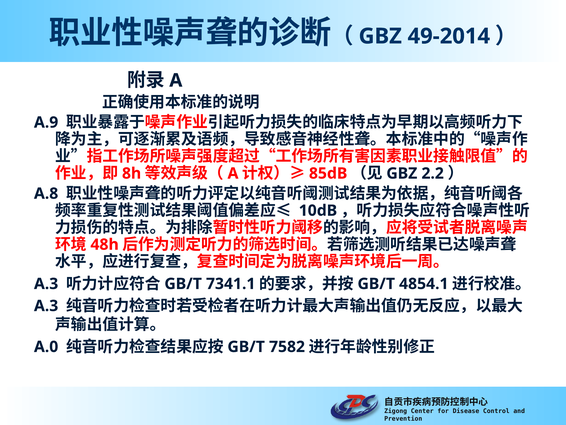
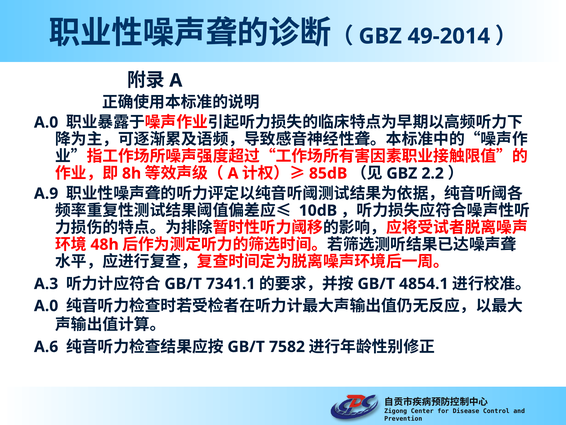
A.9: A.9 -> A.0 (46, 122)
A.8: A.8 -> A.9 (46, 193)
A.3: A.3 -> A.0 (46, 306)
A.0: A.0 -> A.6 (46, 346)
